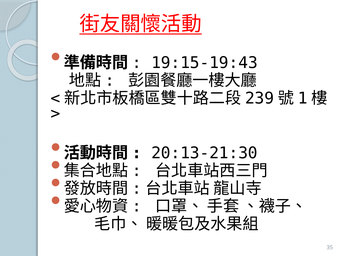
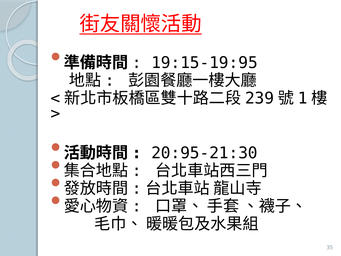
19:15-19:43: 19:15-19:43 -> 19:15-19:95 (204, 63)
20:13-21:30: 20:13-21:30 -> 20:95-21:30 (204, 153)
